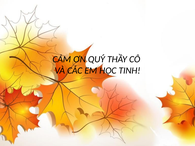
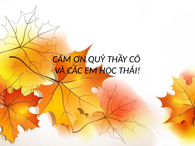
TINH: TINH -> THÁI (129, 71)
